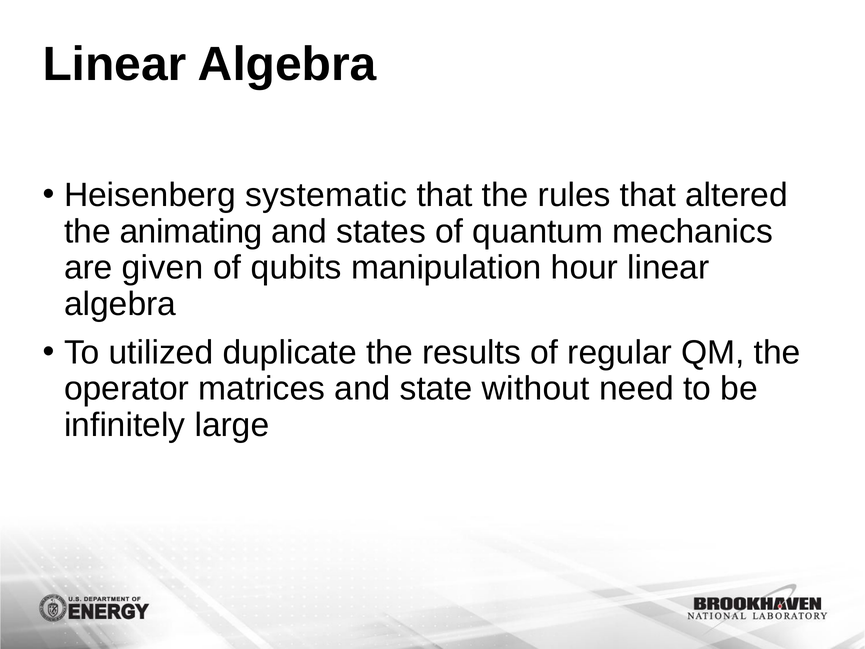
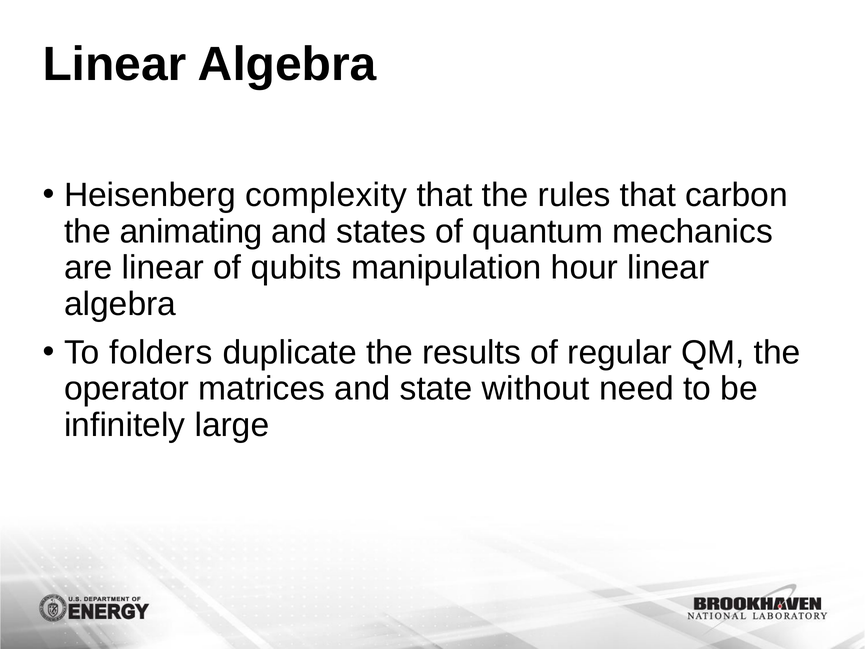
systematic: systematic -> complexity (326, 195)
altered: altered -> carbon (736, 195)
are given: given -> linear (163, 268)
utilized: utilized -> folders (161, 352)
